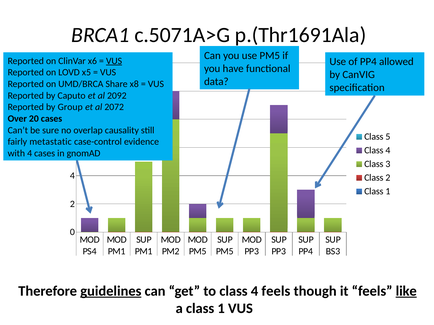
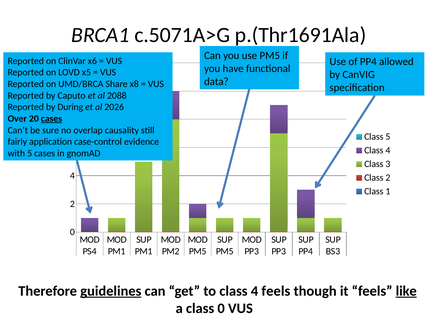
VUS underline: present -> none (114, 61)
2092: 2092 -> 2088 (117, 96)
Group: Group -> During (70, 107)
2072: 2072 -> 2026 (114, 107)
cases underline: none -> present (52, 119)
metastatic: metastatic -> application (51, 142)
with 4: 4 -> 5 (30, 154)
a class 1: 1 -> 0 (221, 309)
